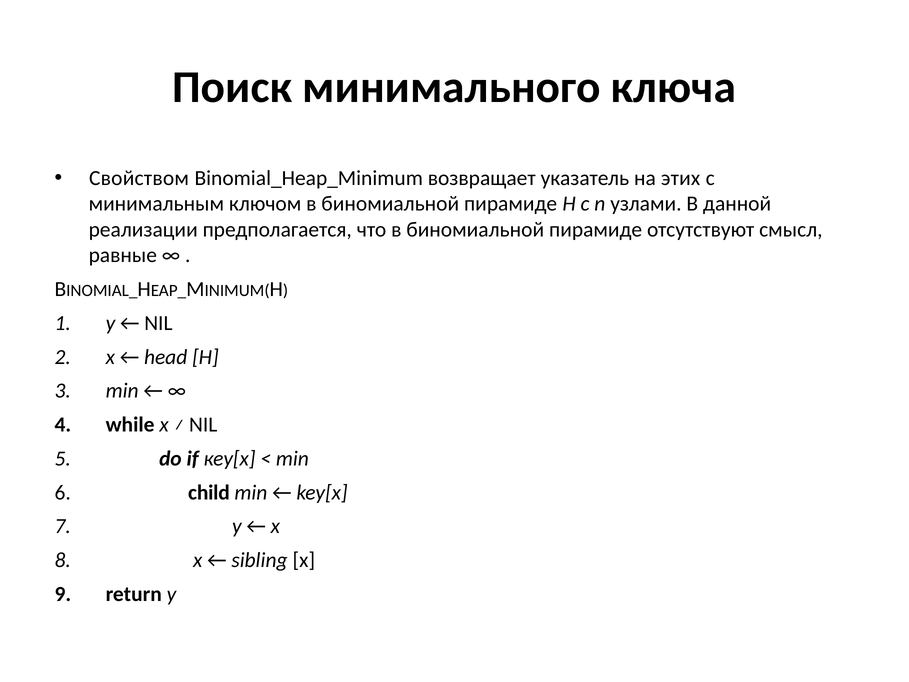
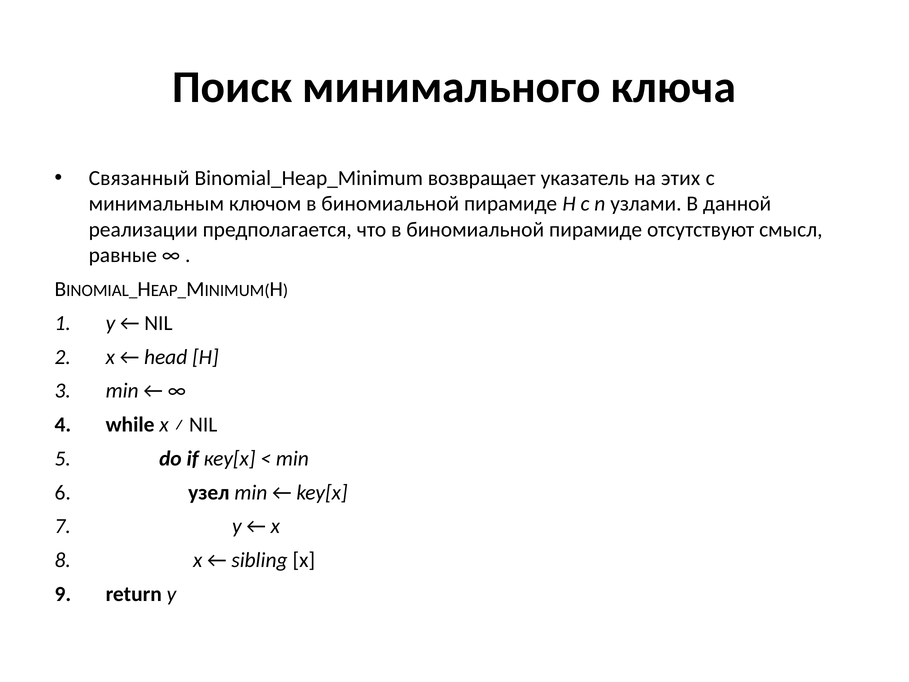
Свойством: Свойством -> Связанный (139, 178)
child: child -> узел (209, 492)
